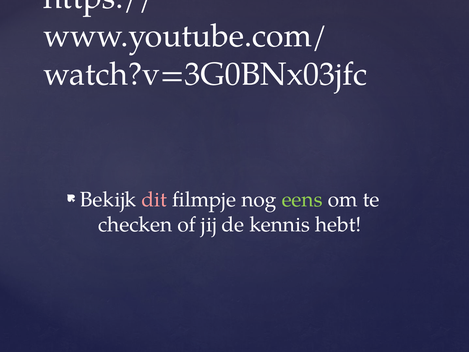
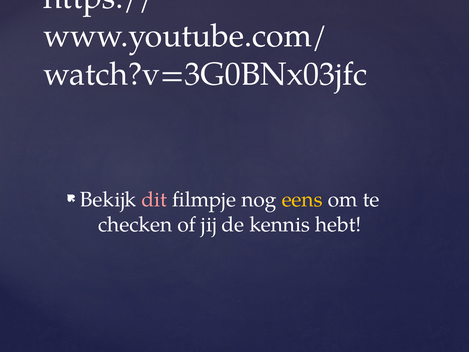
eens colour: light green -> yellow (302, 200)
